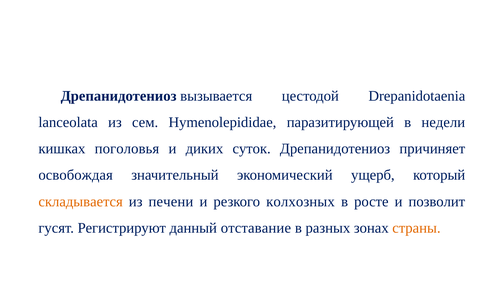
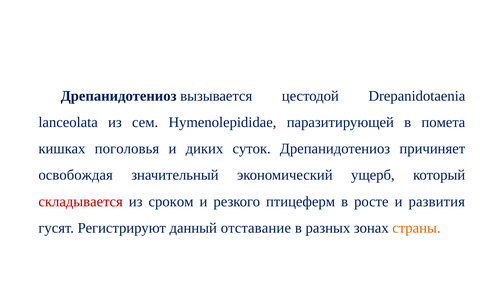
недели: недели -> помета (443, 123)
складывается colour: orange -> red (81, 202)
печени: печени -> сроком (171, 202)
колхозных: колхозных -> птицеферм (301, 202)
позволит: позволит -> развития (437, 202)
